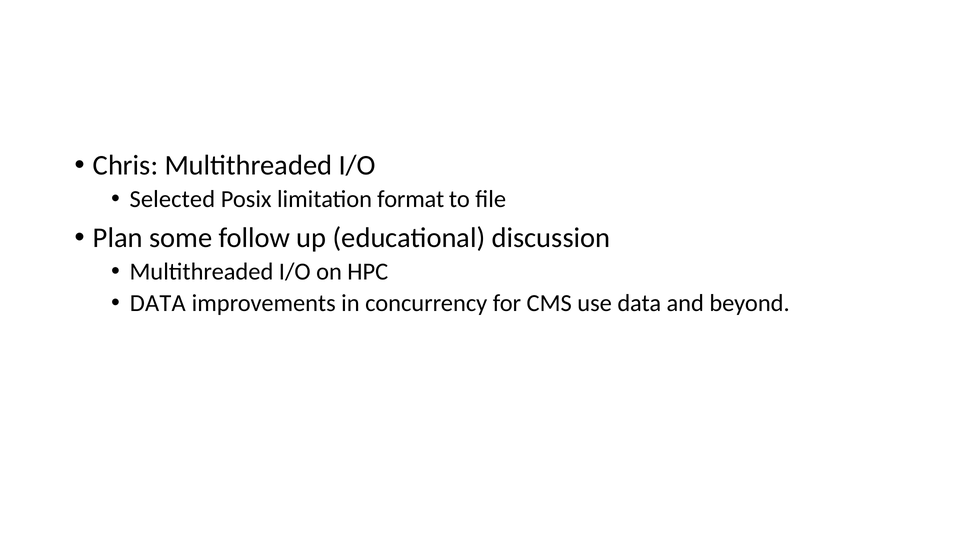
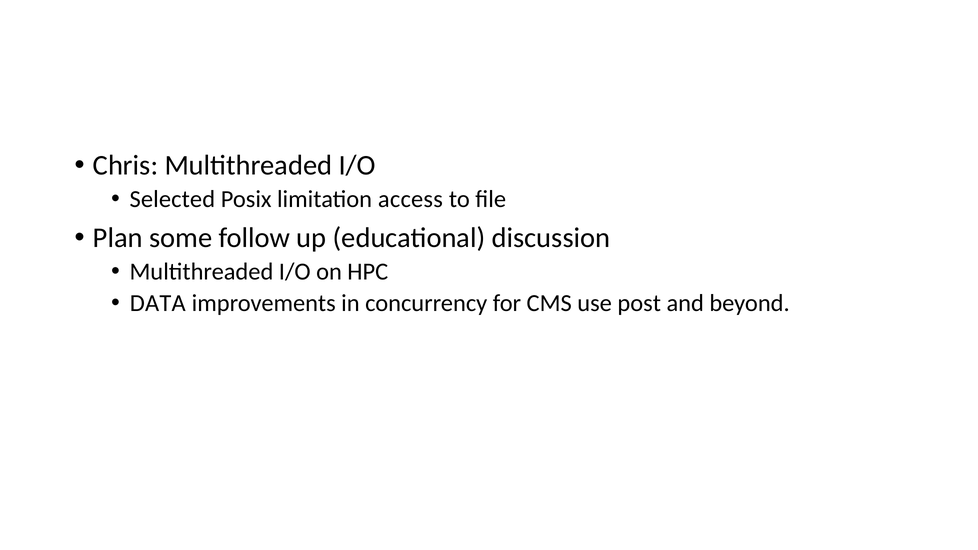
format: format -> access (410, 199)
use data: data -> post (639, 303)
